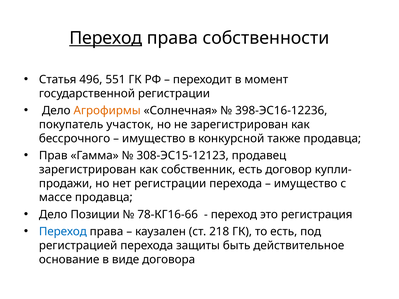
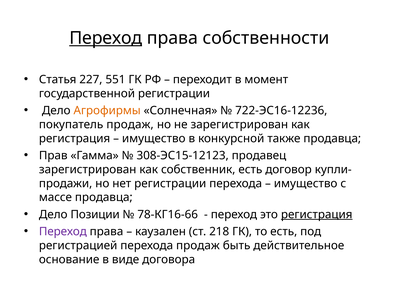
496: 496 -> 227 (91, 80)
398-ЭС16-12236: 398-ЭС16-12236 -> 722-ЭС16-12236 (281, 111)
покупатель участок: участок -> продаж (130, 125)
бессрочного: бессрочного -> регистрация (75, 139)
регистрация underline: none -> present (317, 215)
Переход colour: blue -> purple (63, 232)
перехода защиты: защиты -> продаж (198, 246)
